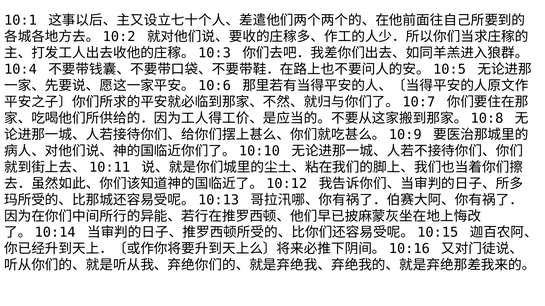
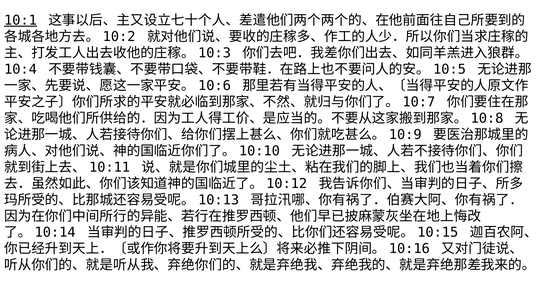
10:1 underline: none -> present (20, 20)
